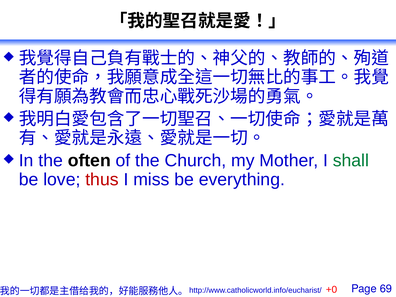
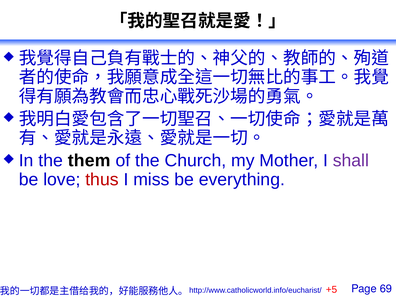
often: often -> them (89, 161)
shall colour: green -> purple (351, 161)
+0: +0 -> +5 (331, 290)
